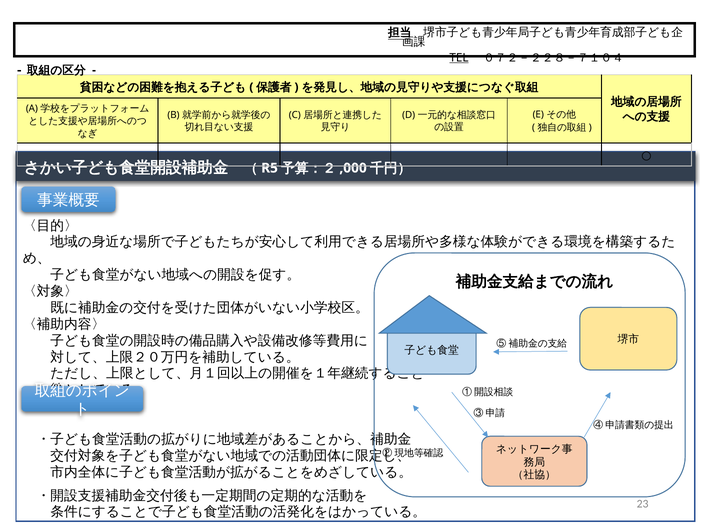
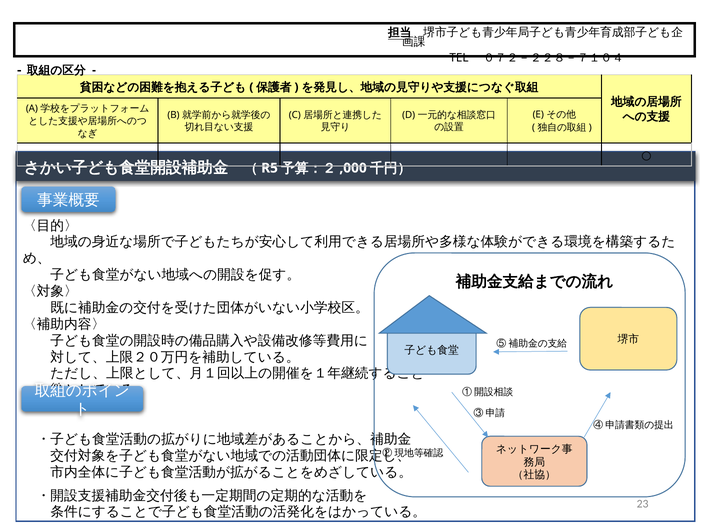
TEL underline: present -> none (459, 58)
